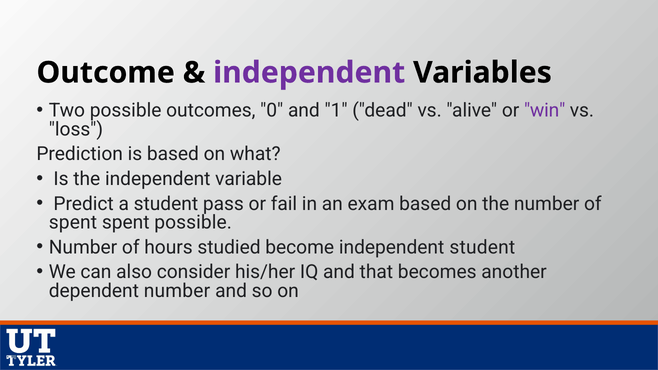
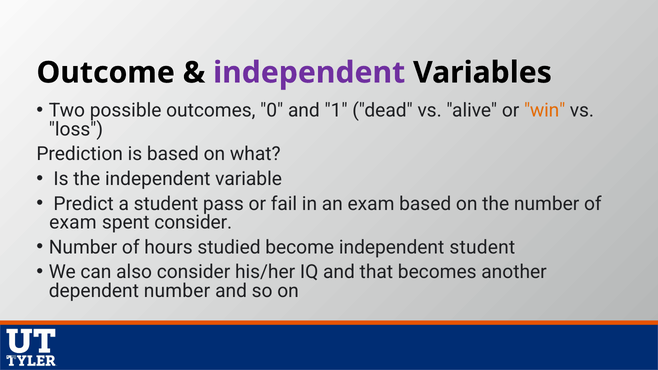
win colour: purple -> orange (545, 111)
spent: spent -> exam (73, 222)
spent possible: possible -> consider (193, 222)
